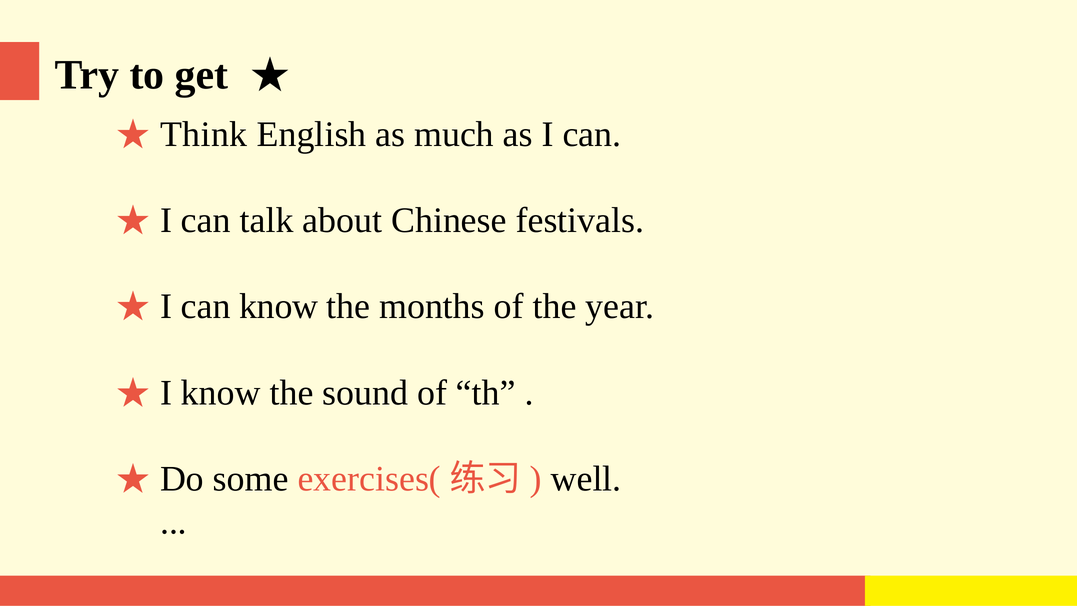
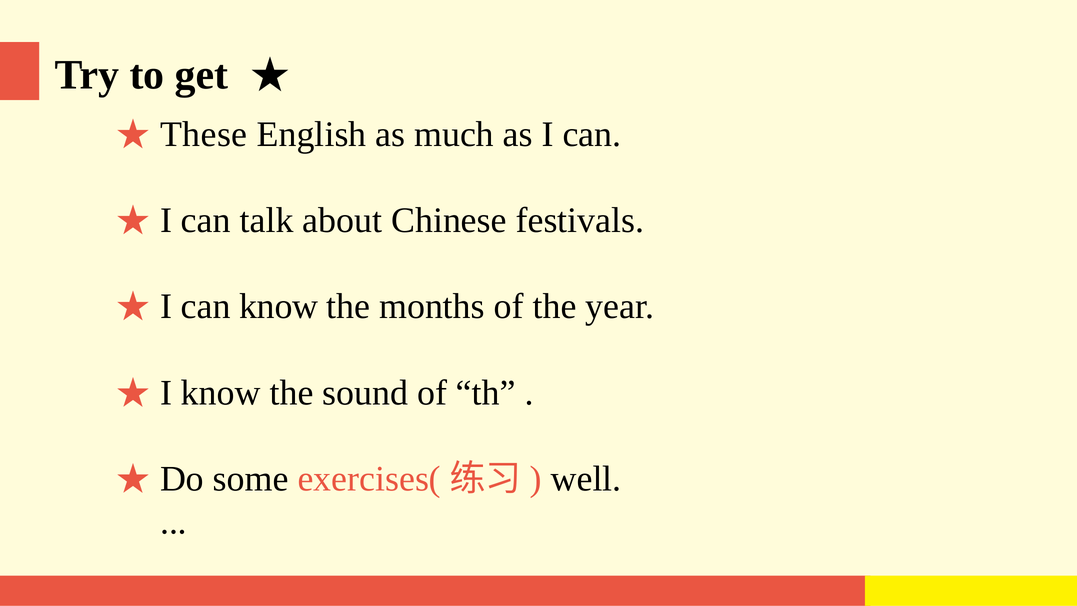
Think: Think -> These (204, 134)
